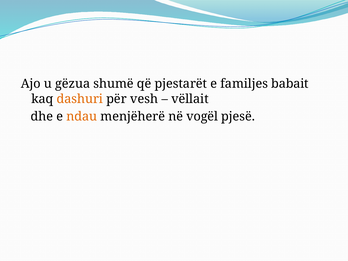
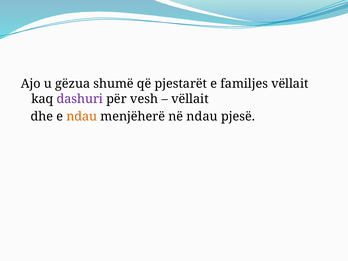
familjes babait: babait -> vëllait (290, 84)
dashuri colour: orange -> purple (80, 99)
në vogël: vogël -> ndau (202, 116)
